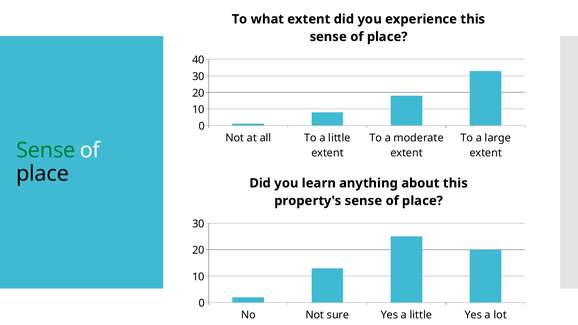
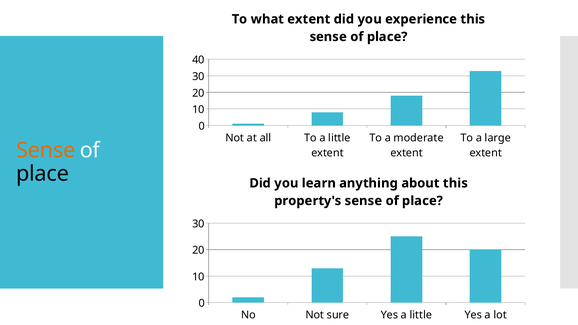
Sense colour: green -> orange (46, 150)
